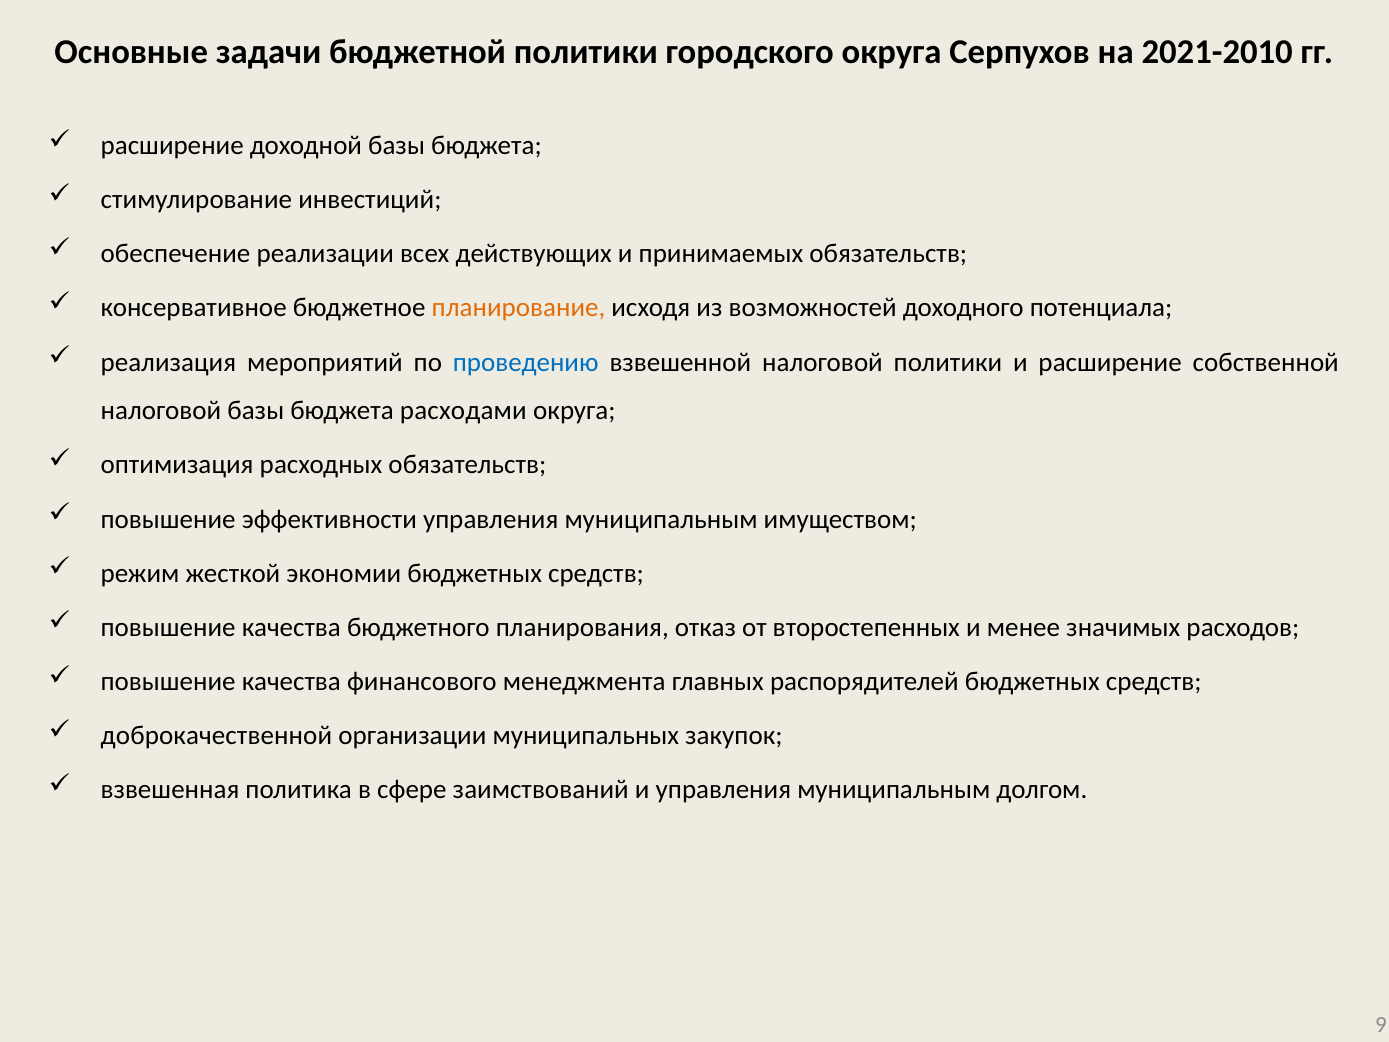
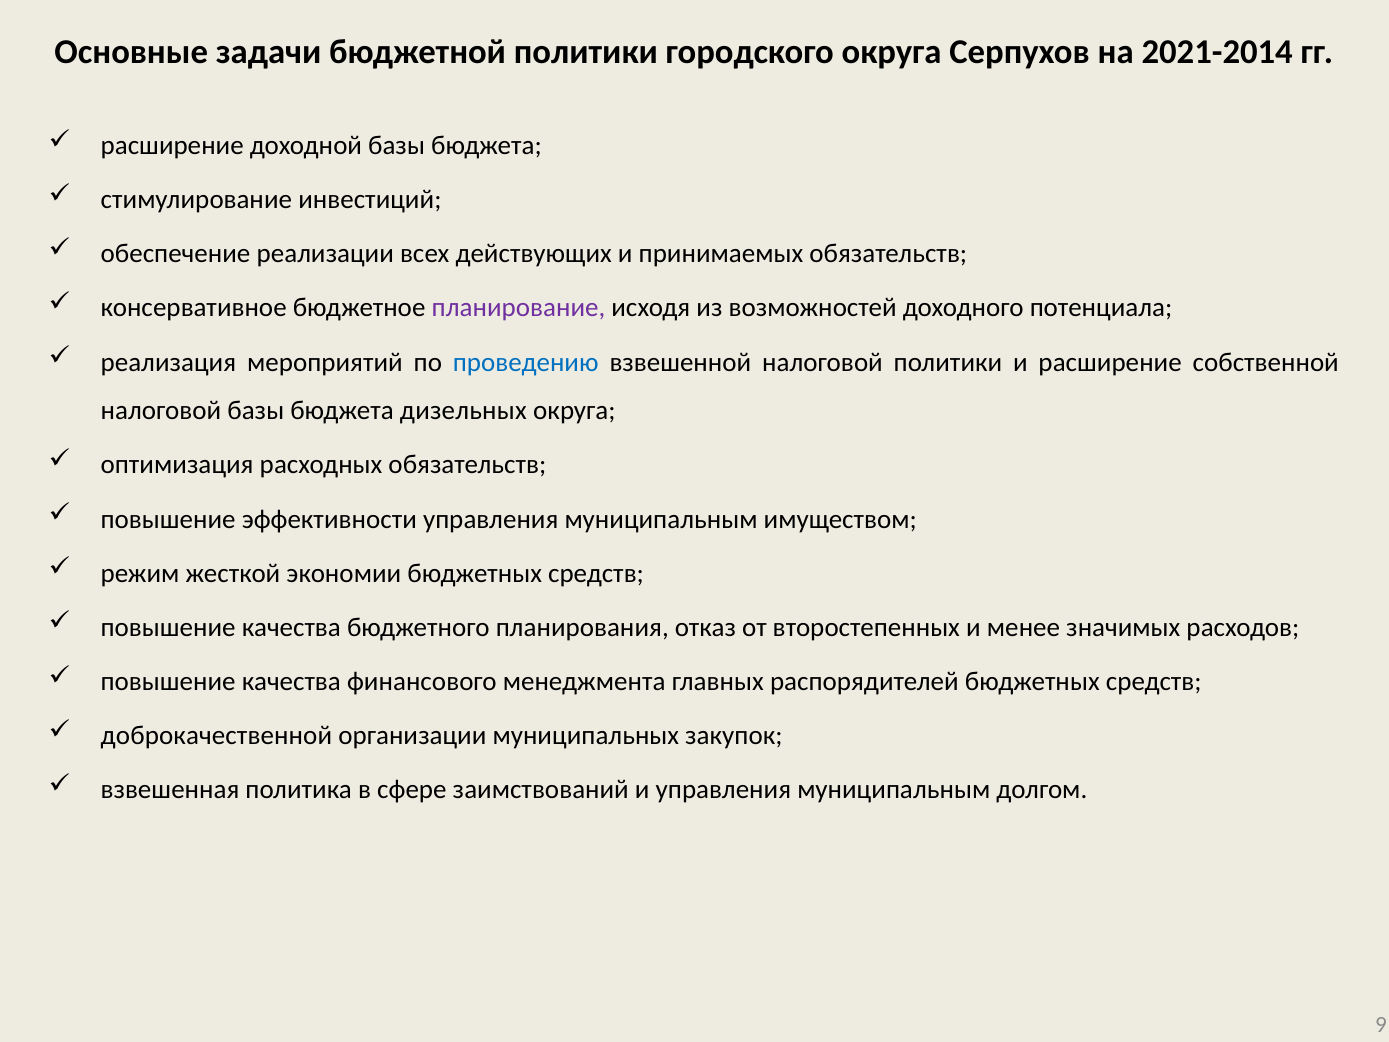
2021-2010: 2021-2010 -> 2021-2014 (1217, 53)
планирование colour: orange -> purple (519, 308)
расходами: расходами -> дизельных (463, 411)
